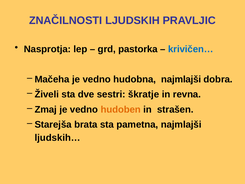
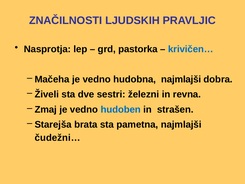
škratje: škratje -> železni (144, 94)
hudoben colour: orange -> blue (121, 109)
ljudskih…: ljudskih… -> čudežni… (58, 138)
